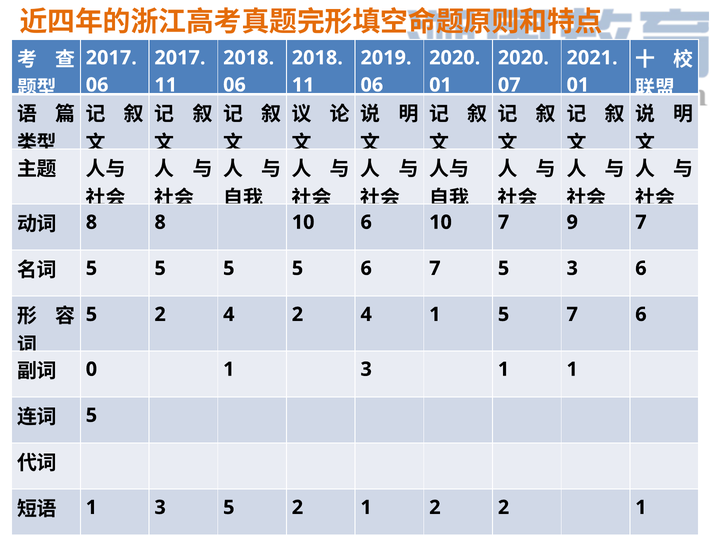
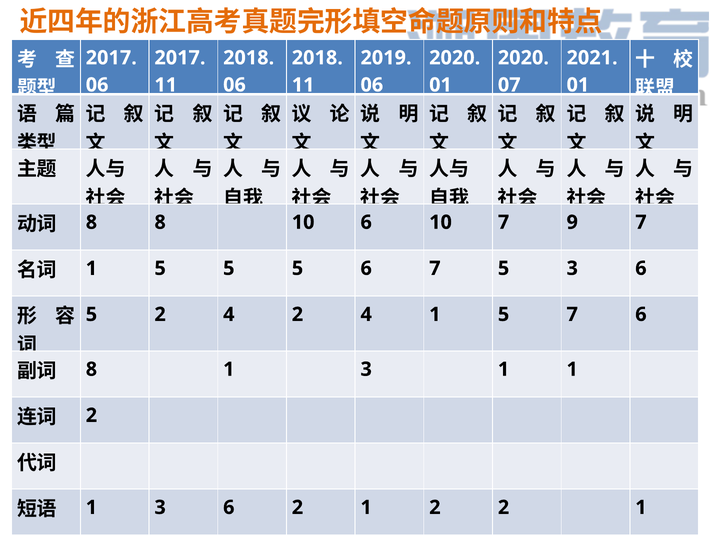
5: 5 -> 1 (91, 268)
0: 0 -> 8 (91, 369)
5: 5 -> 2 (91, 416)
1 3 5: 5 -> 6 (229, 508)
